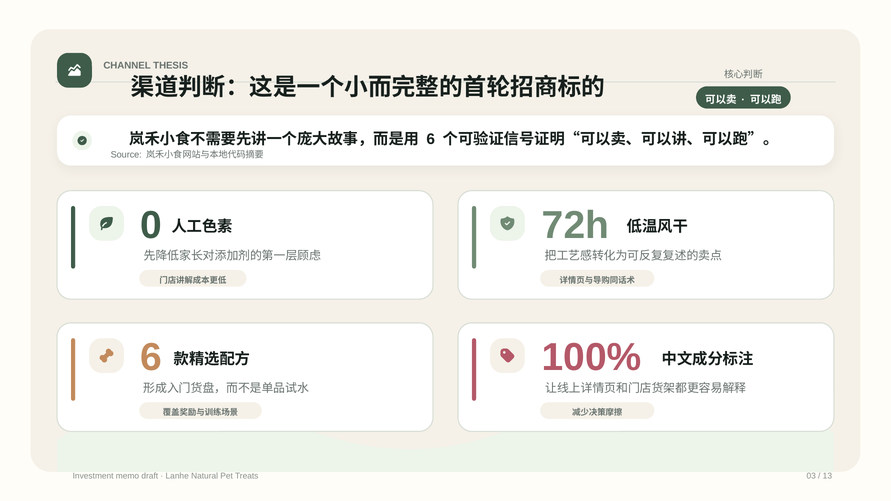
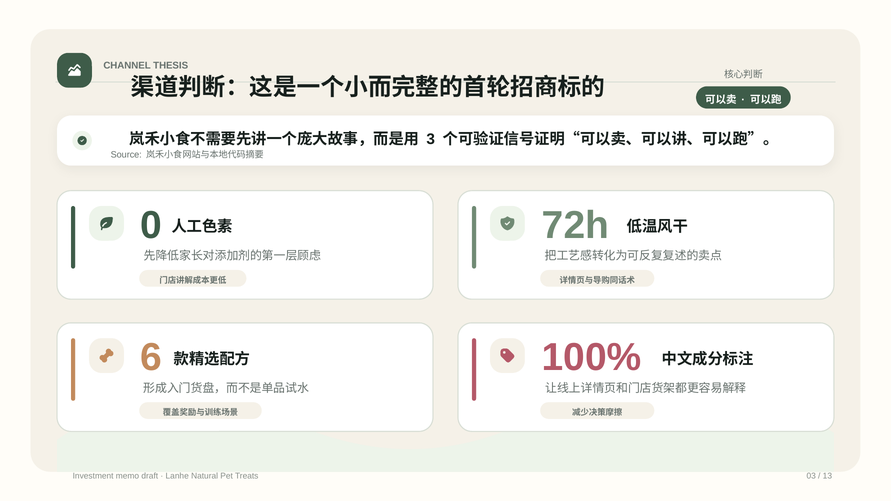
6: 6 -> 3 (431, 139)
